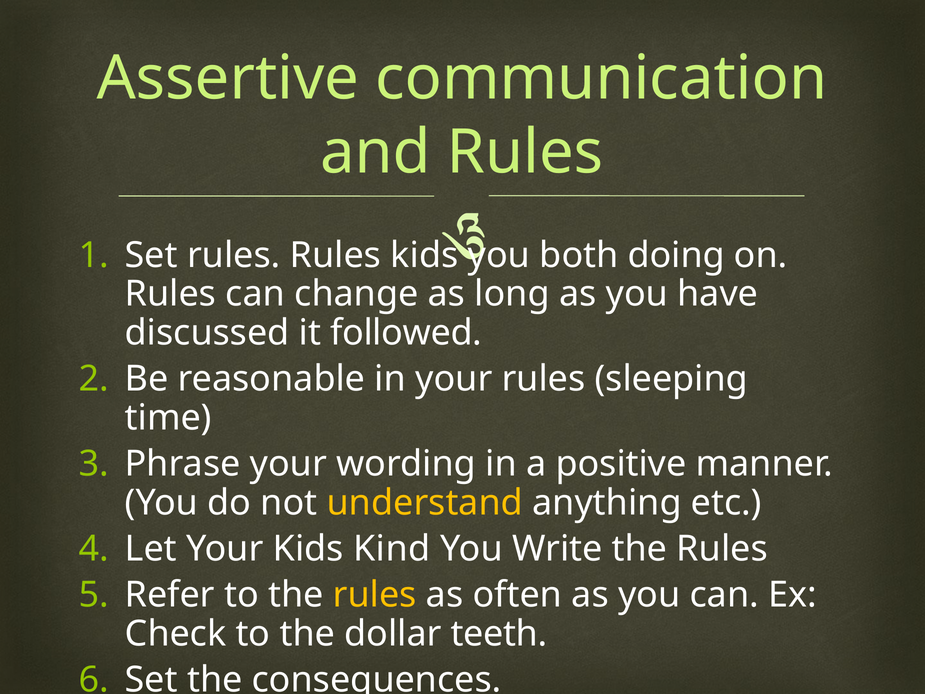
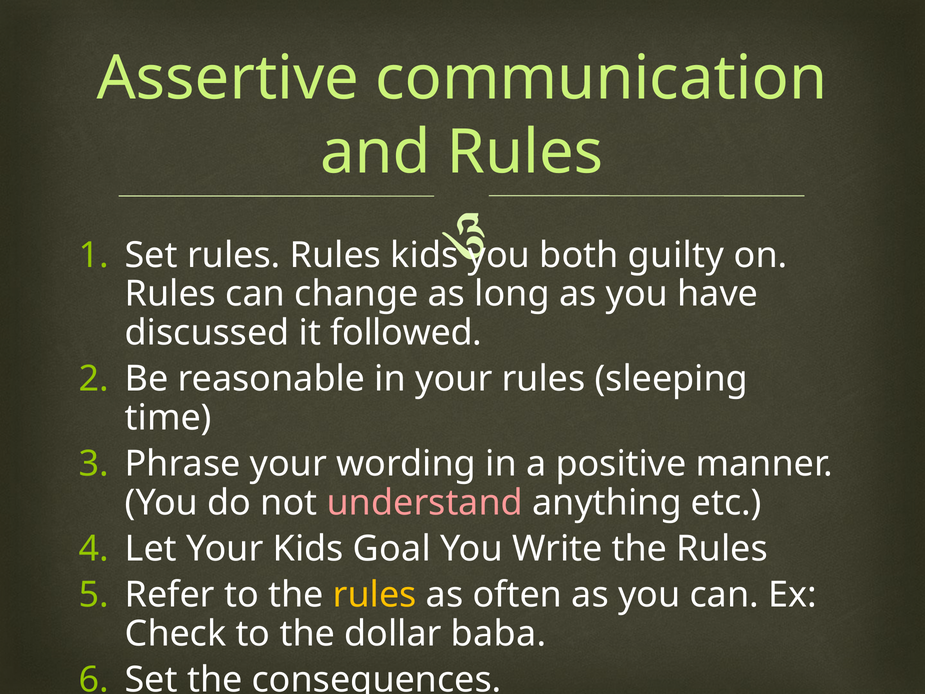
doing: doing -> guilty (676, 255)
understand colour: yellow -> pink (425, 503)
Kind: Kind -> Goal (392, 549)
teeth: teeth -> baba (499, 634)
